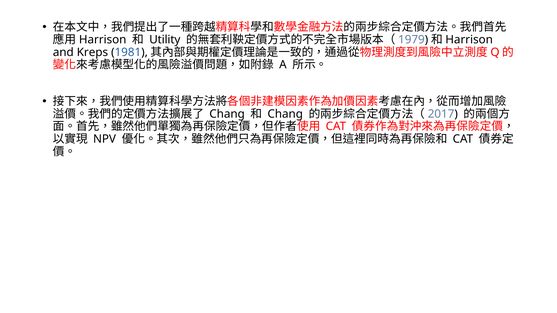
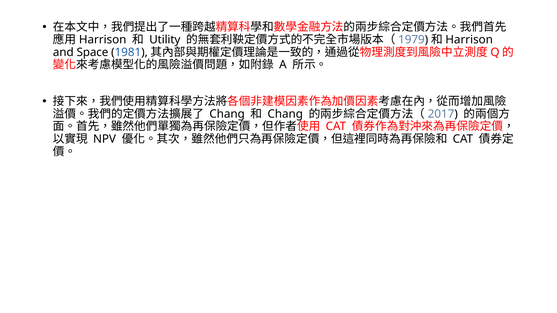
Kreps: Kreps -> Space (92, 52)
